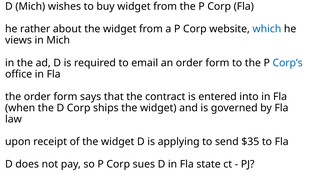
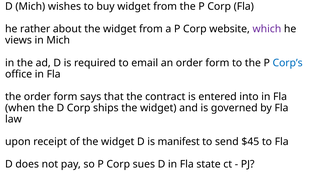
which colour: blue -> purple (267, 29)
applying: applying -> manifest (179, 141)
$35: $35 -> $45 (250, 141)
